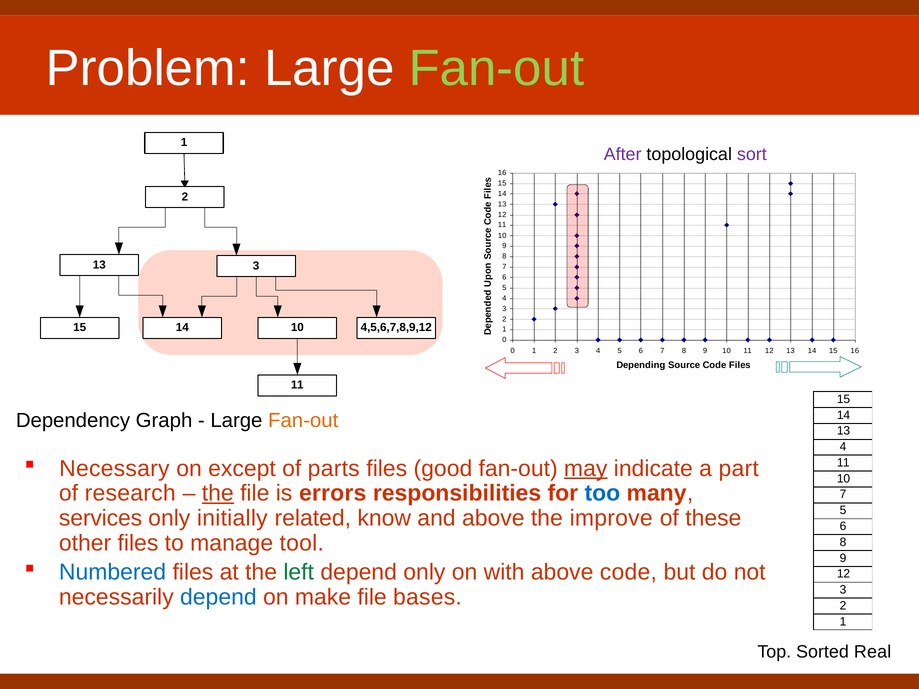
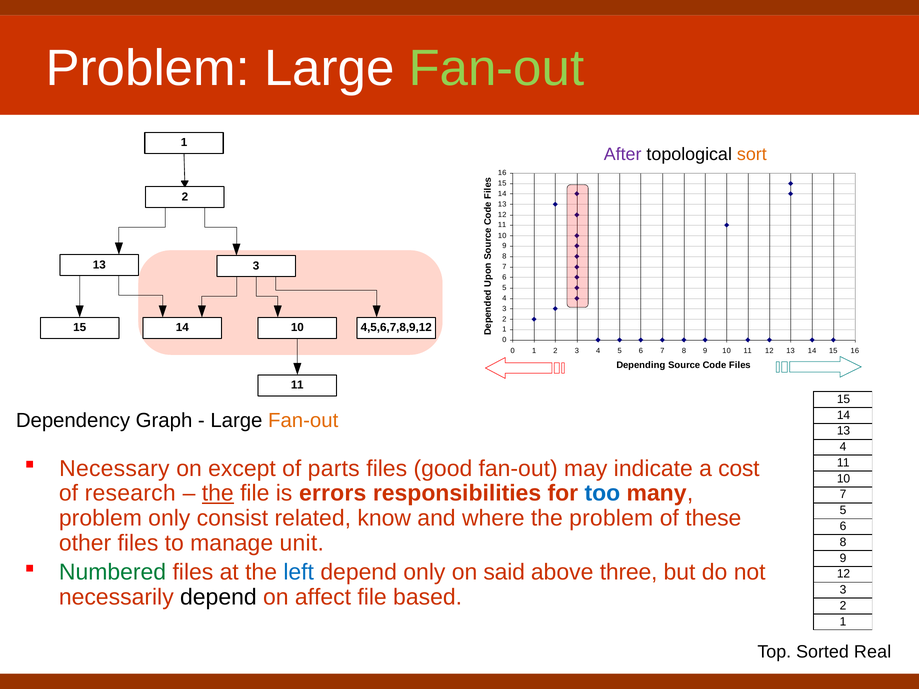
sort colour: purple -> orange (752, 154)
may underline: present -> none (586, 469)
part: part -> cost (739, 469)
services: services -> problem (100, 518)
initially: initially -> consist (232, 518)
and above: above -> where (493, 518)
the improve: improve -> problem (611, 518)
tool: tool -> unit (302, 543)
Numbered colour: blue -> green (113, 573)
left colour: green -> blue (299, 573)
with: with -> said (504, 573)
above code: code -> three (629, 573)
depend colour: blue -> black (218, 597)
make: make -> affect (323, 597)
bases: bases -> based (428, 597)
